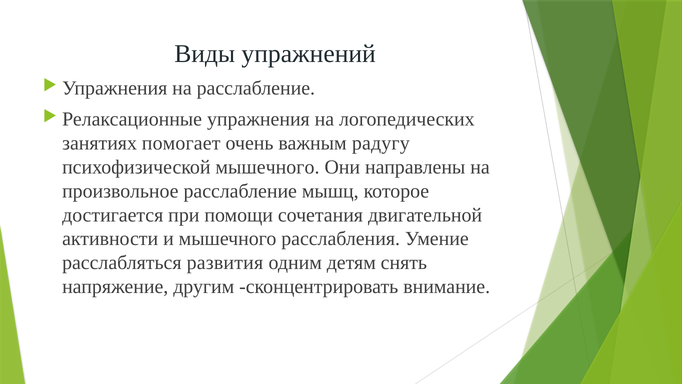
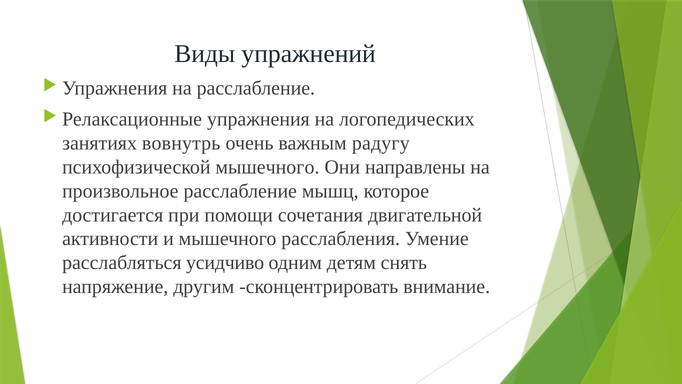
помогает: помогает -> вовнутрь (181, 143)
развития: развития -> усидчиво (225, 263)
